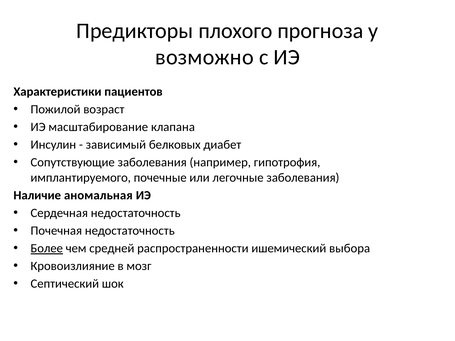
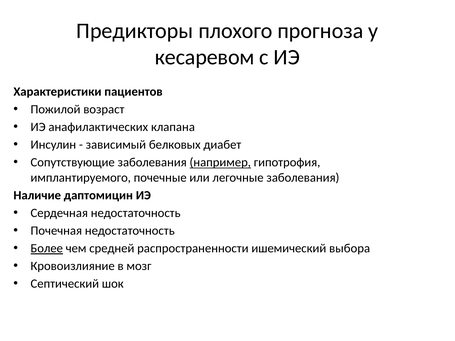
возможно: возможно -> кесаревом (205, 57)
масштабирование: масштабирование -> анафилактических (98, 127)
например underline: none -> present (220, 163)
аномальная: аномальная -> даптомицин (98, 195)
